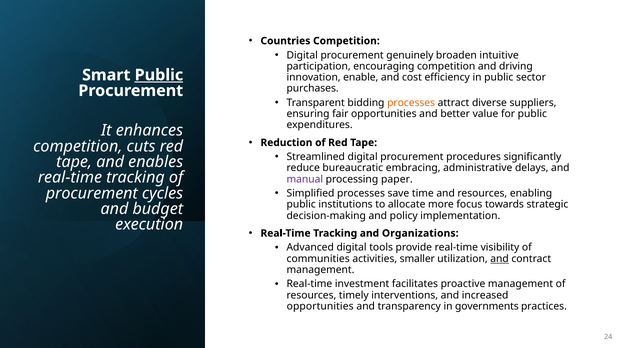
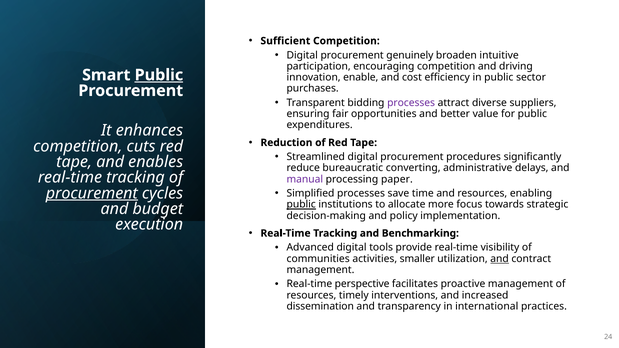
Countries: Countries -> Sufficient (285, 41)
processes colour: orange -> purple (411, 103)
embracing: embracing -> converting (413, 168)
procurement underline: none -> present (92, 193)
public underline: none -> present (301, 205)
Organizations: Organizations -> Benchmarking (420, 233)
investment: investment -> perspective (362, 284)
opportunities: opportunities -> dissemination (320, 306)
governments: governments -> international (487, 306)
